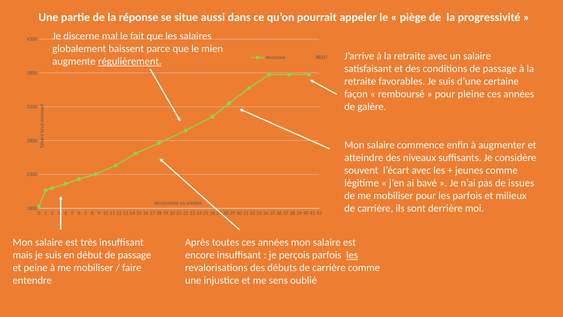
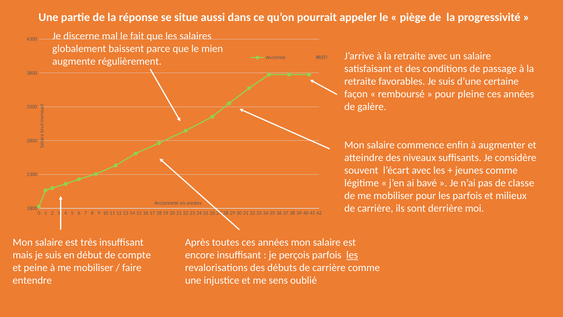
régulièrement underline: present -> none (130, 61)
issues: issues -> classe (521, 183)
début de passage: passage -> compte (134, 255)
